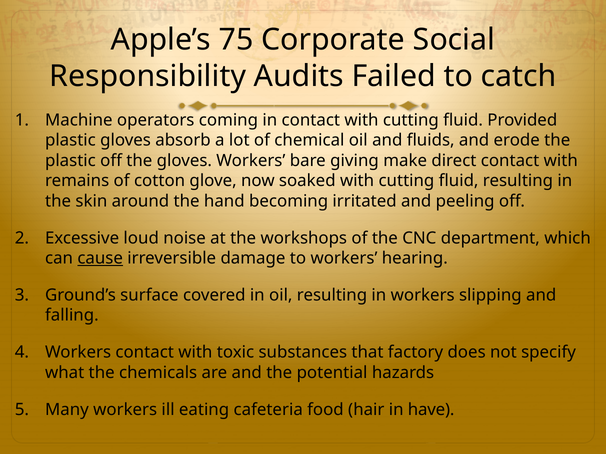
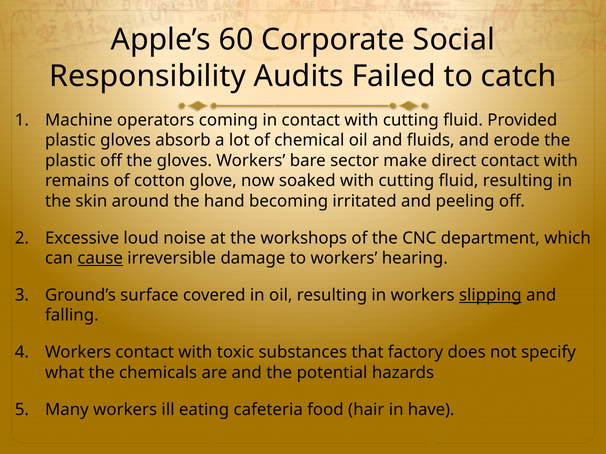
75: 75 -> 60 (236, 40)
giving: giving -> sector (355, 161)
slipping underline: none -> present (490, 296)
